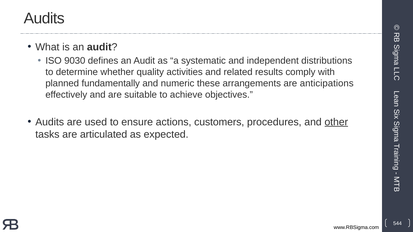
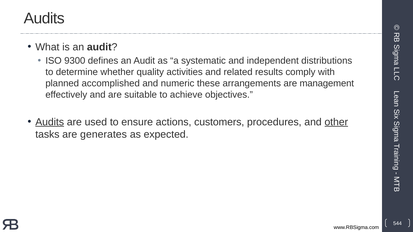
9030: 9030 -> 9300 (75, 61)
fundamentally: fundamentally -> accomplished (111, 84)
anticipations: anticipations -> management (327, 84)
Audits underline: none -> present (50, 122)
articulated: articulated -> generates (104, 135)
